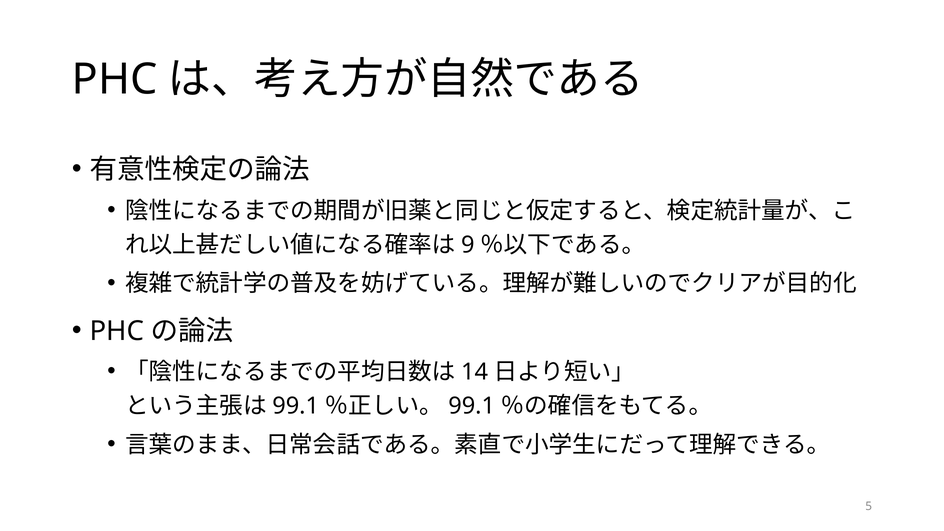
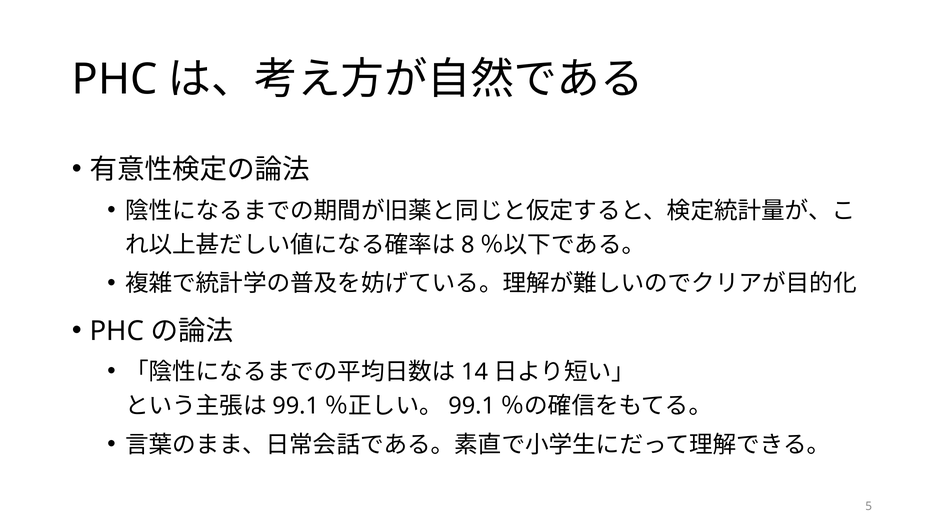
9: 9 -> 8 (468, 245)
